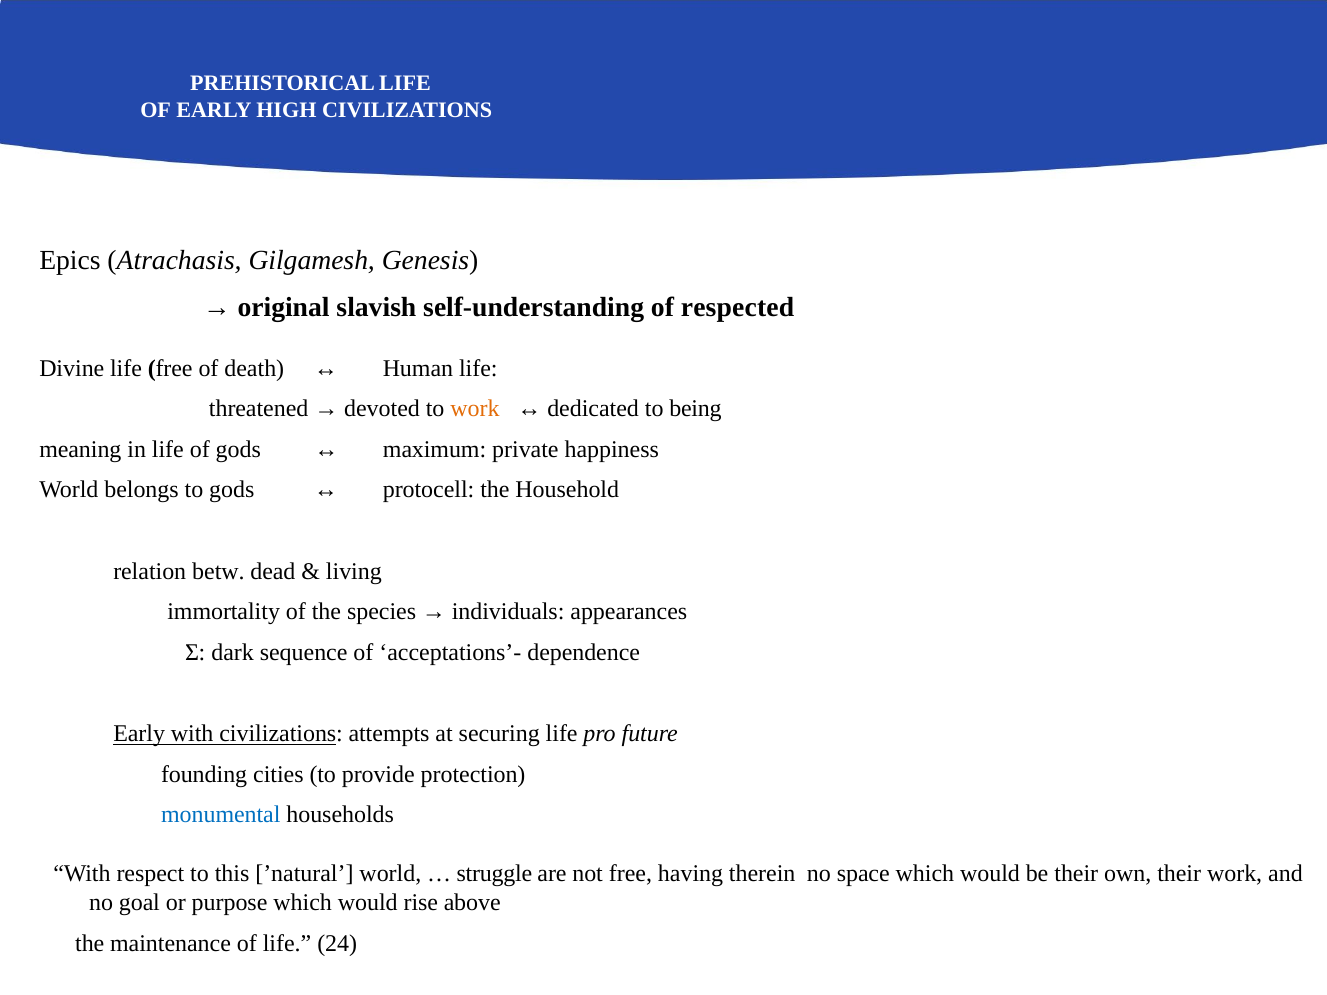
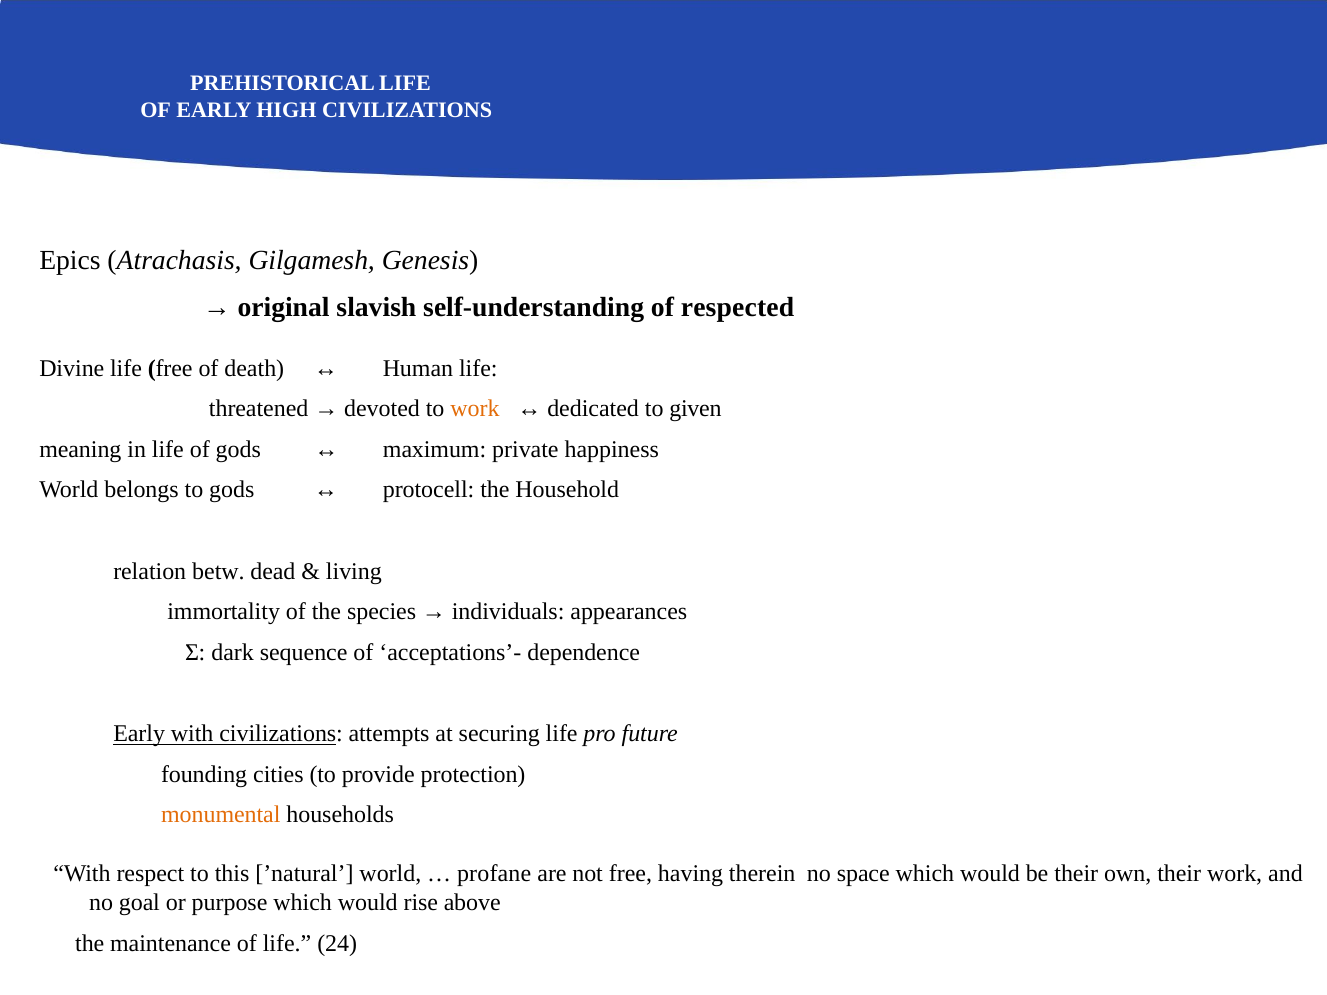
being: being -> given (695, 409)
monumental colour: blue -> orange (221, 815)
struggle: struggle -> profane (494, 874)
